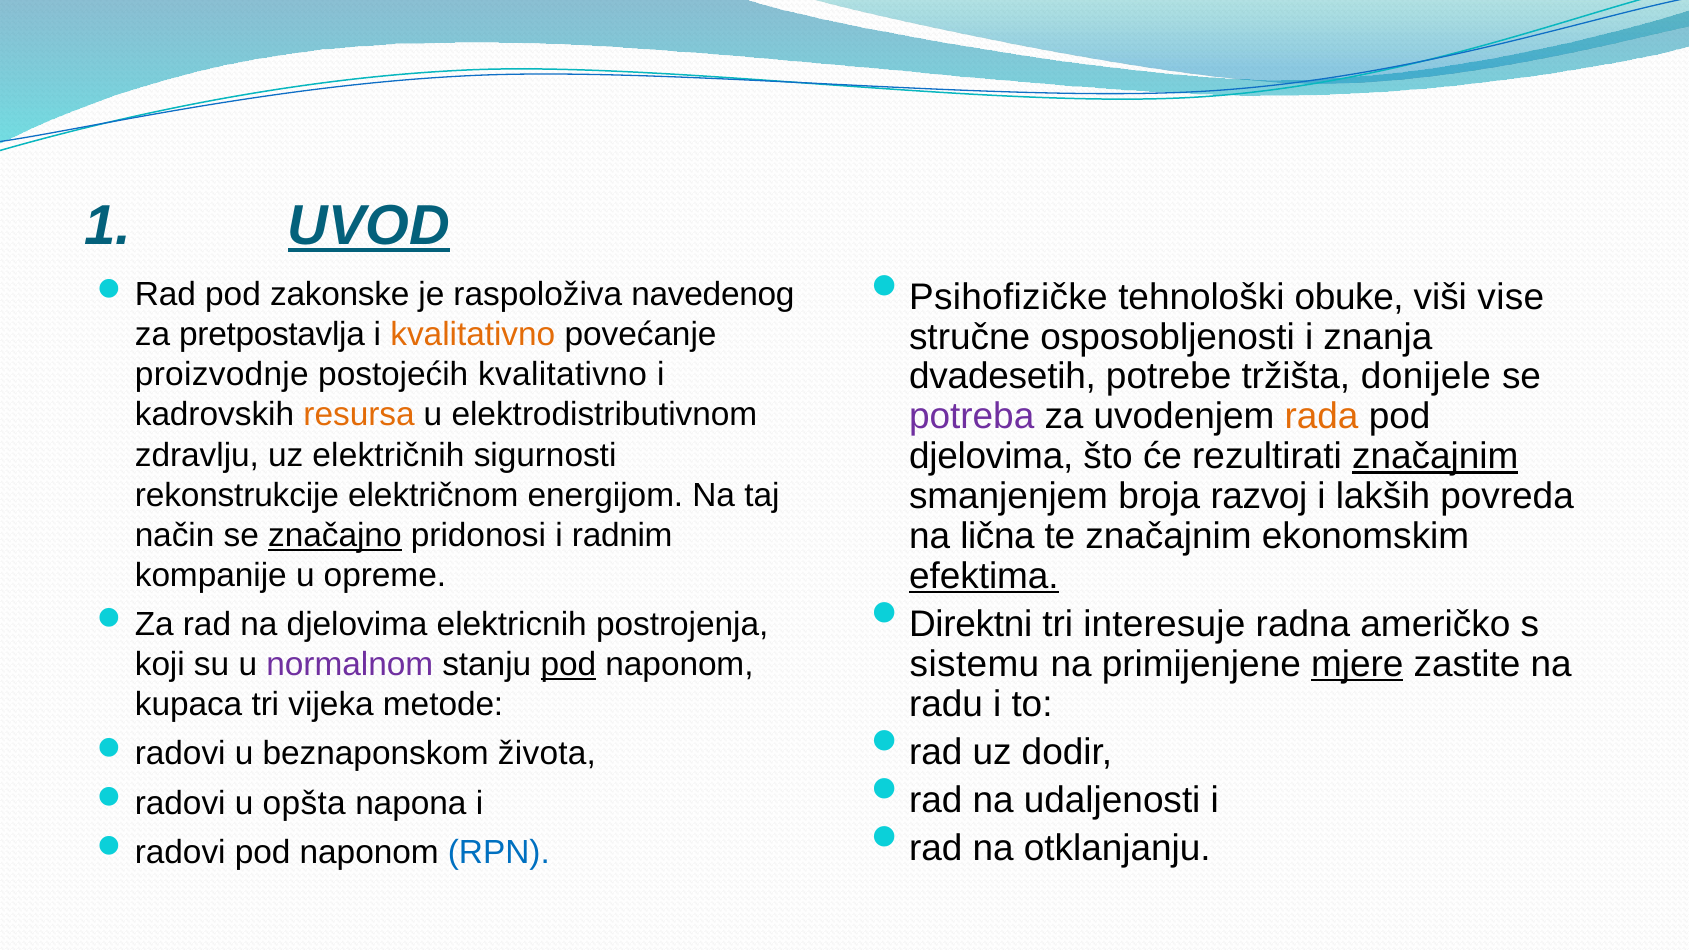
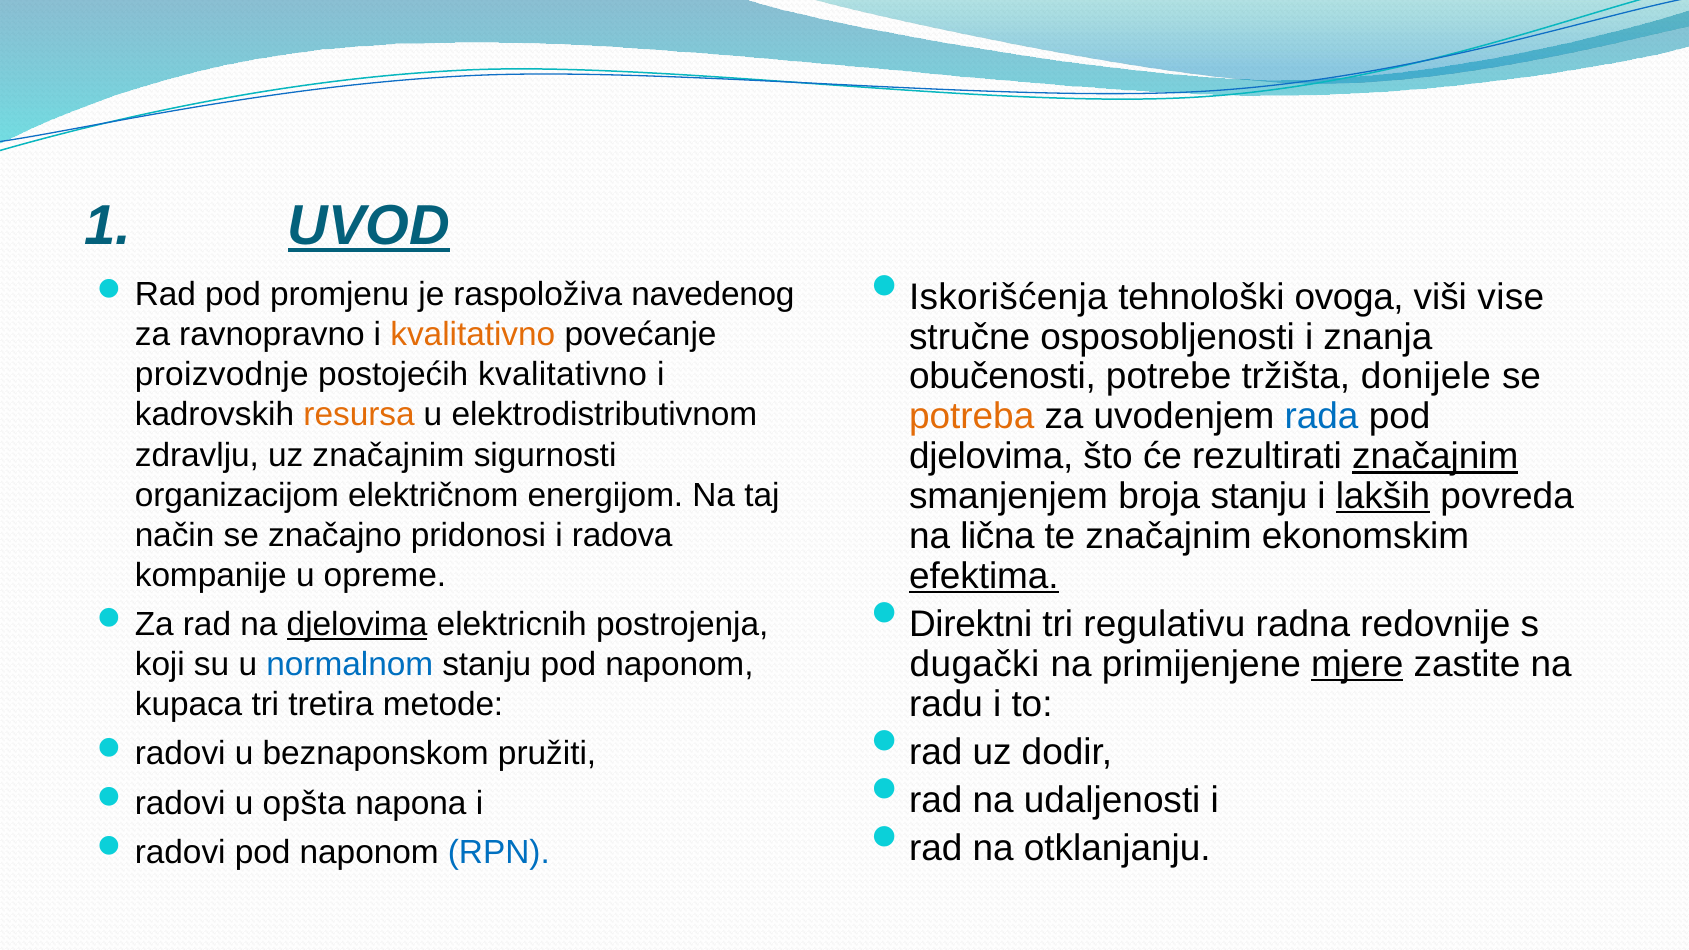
Psihofizičke: Psihofizičke -> Iskorišćenja (1008, 297)
obuke: obuke -> ovoga (1349, 297)
zakonske: zakonske -> promjenu (340, 295)
pretpostavlja: pretpostavlja -> ravnopravno (272, 335)
dvadesetih: dvadesetih -> obučenosti (1002, 377)
potreba colour: purple -> orange (972, 417)
rada colour: orange -> blue (1322, 417)
uz električnih: električnih -> značajnim (388, 455)
broja razvoj: razvoj -> stanju (1259, 496)
lakših underline: none -> present (1383, 496)
rekonstrukcije: rekonstrukcije -> organizacijom (237, 495)
značajno underline: present -> none (335, 535)
radnim: radnim -> radova (622, 535)
interesuje: interesuje -> regulativu (1164, 624)
američko: američko -> redovnije (1435, 624)
djelovima underline: none -> present (357, 625)
sistemu: sistemu -> dugački (974, 664)
normalnom colour: purple -> blue (350, 665)
pod underline: present -> none (568, 665)
vijeka: vijeka -> tretira (331, 705)
života: života -> pružiti (547, 754)
